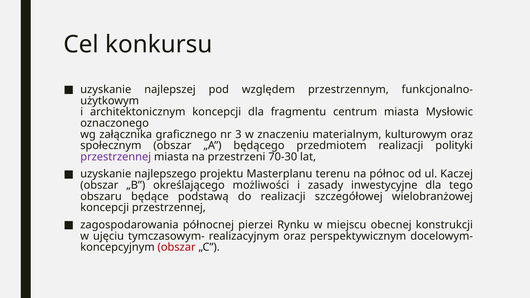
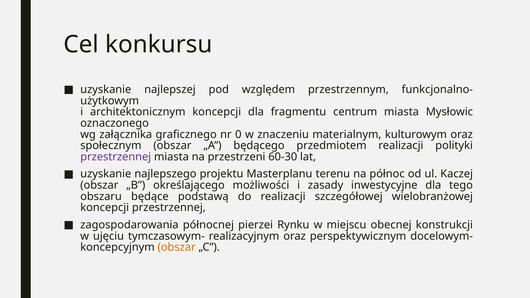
3: 3 -> 0 (238, 134)
70-30: 70-30 -> 60-30 (283, 157)
obszar colour: red -> orange (177, 247)
